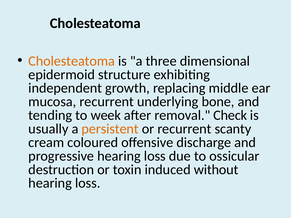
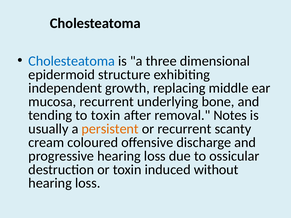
Cholesteatoma colour: orange -> blue (72, 61)
to week: week -> toxin (106, 115)
Check: Check -> Notes (230, 115)
